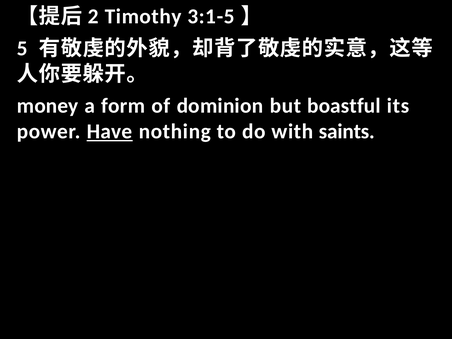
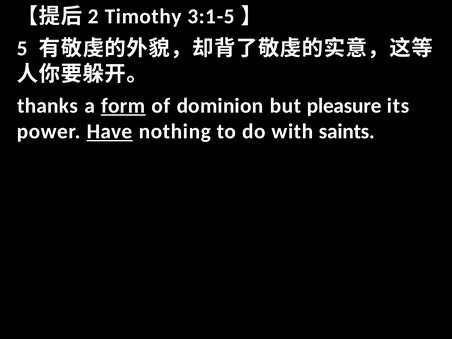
money: money -> thanks (48, 106)
form underline: none -> present (123, 106)
boastful: boastful -> pleasure (344, 106)
